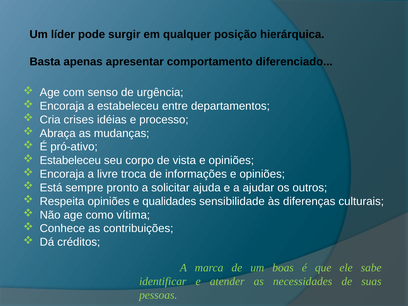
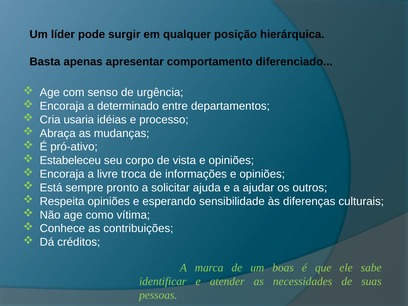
a estabeleceu: estabeleceu -> determinado (128, 106)
crises: crises -> usaria (79, 120)
qualidades: qualidades -> esperando (169, 201)
